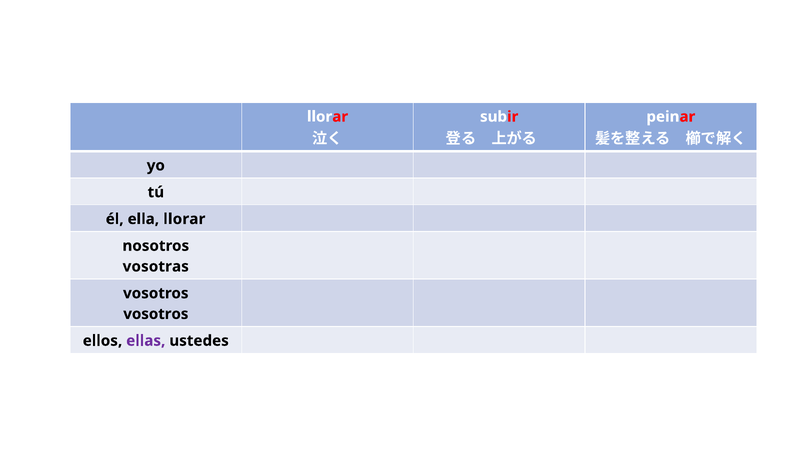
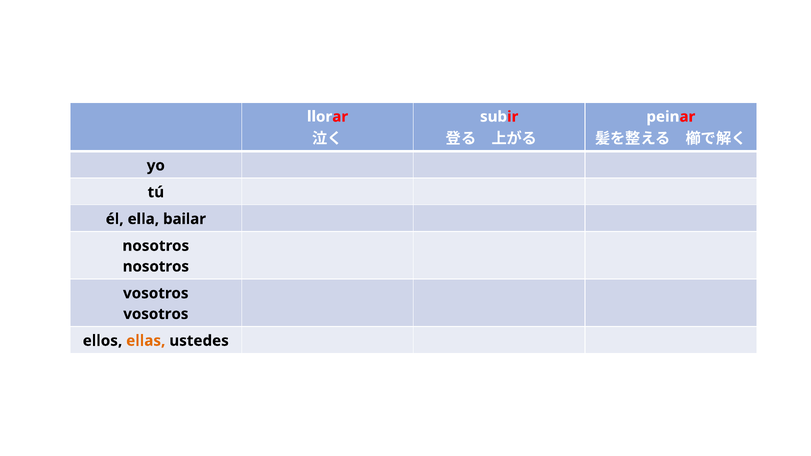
ella llorar: llorar -> bailar (184, 219)
vosotras: vosotras -> nosotros (156, 267)
ellas colour: purple -> orange (146, 341)
